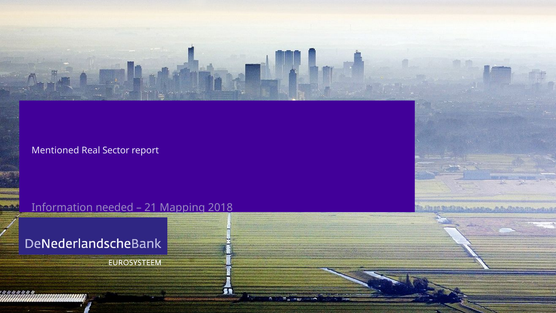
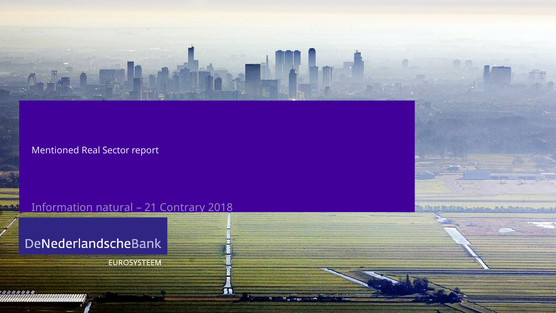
needed: needed -> natural (114, 207)
Mapping: Mapping -> Contrary (182, 207)
